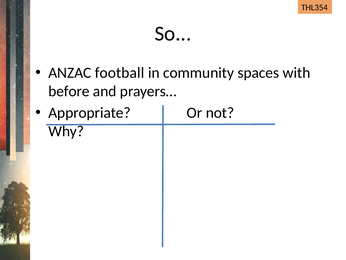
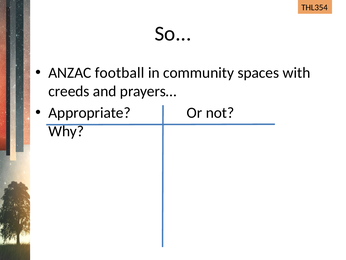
before: before -> creeds (69, 91)
